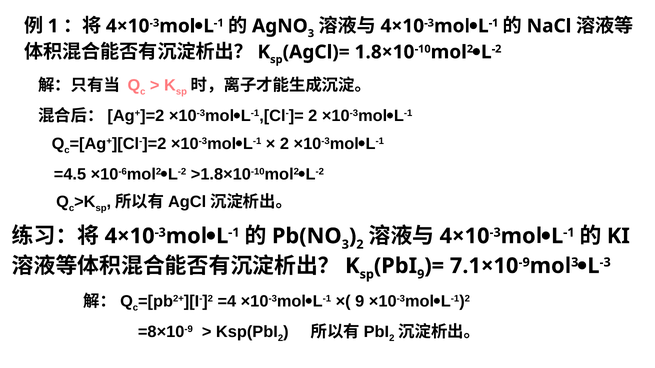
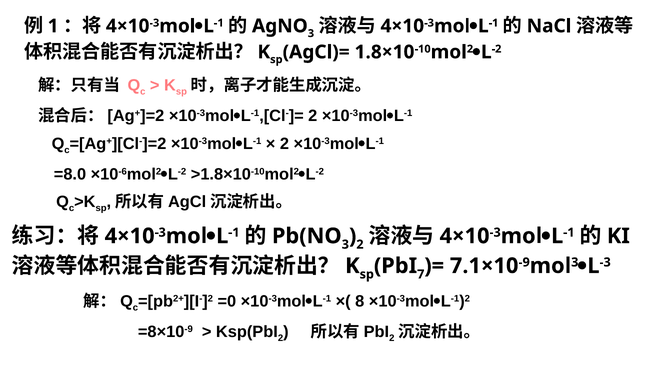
=4.5: =4.5 -> =8.0 (70, 174)
9: 9 -> 7 (421, 275)
=4: =4 -> =0 (227, 302)
9: 9 -> 8 (360, 302)
